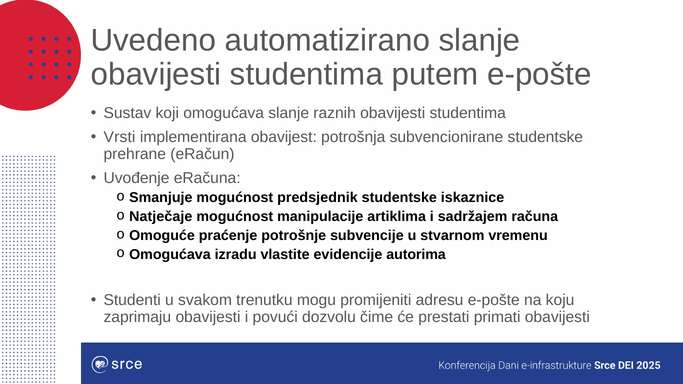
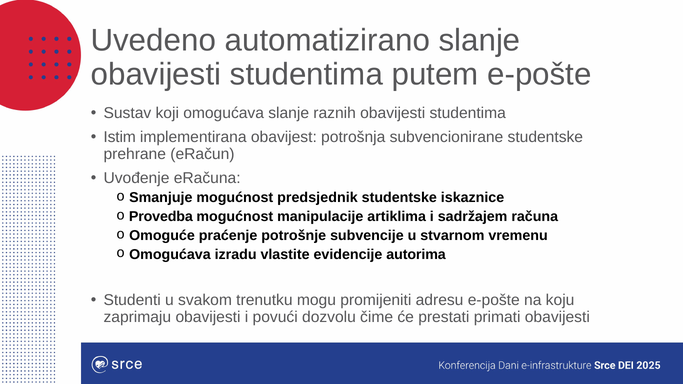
Vrsti: Vrsti -> Istim (120, 137)
Natječaje: Natječaje -> Provedba (161, 217)
